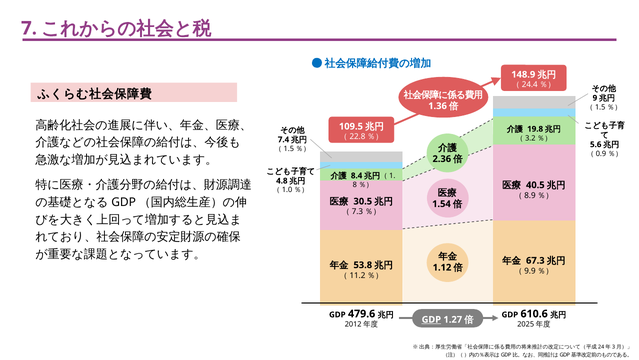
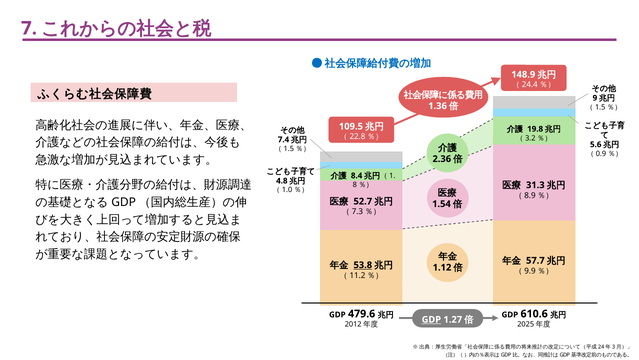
40.5: 40.5 -> 31.3 (535, 185)
30.5: 30.5 -> 52.7 (363, 201)
67.3: 67.3 -> 57.7 (535, 260)
53.8 underline: none -> present (363, 265)
